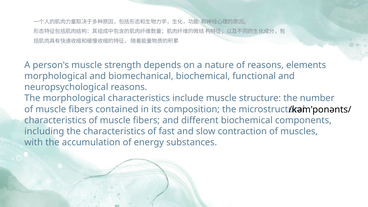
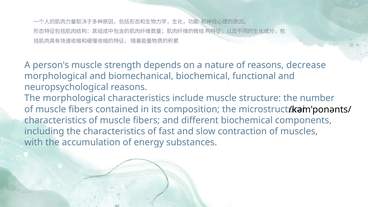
elements: elements -> decrease (306, 65)
